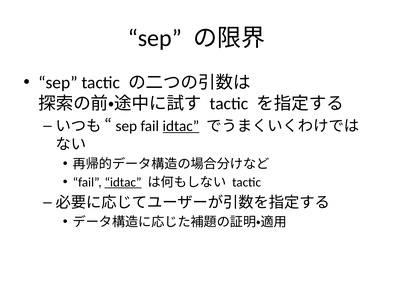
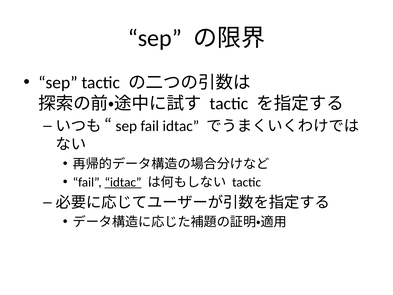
idtac underline: present -> none (181, 126)
